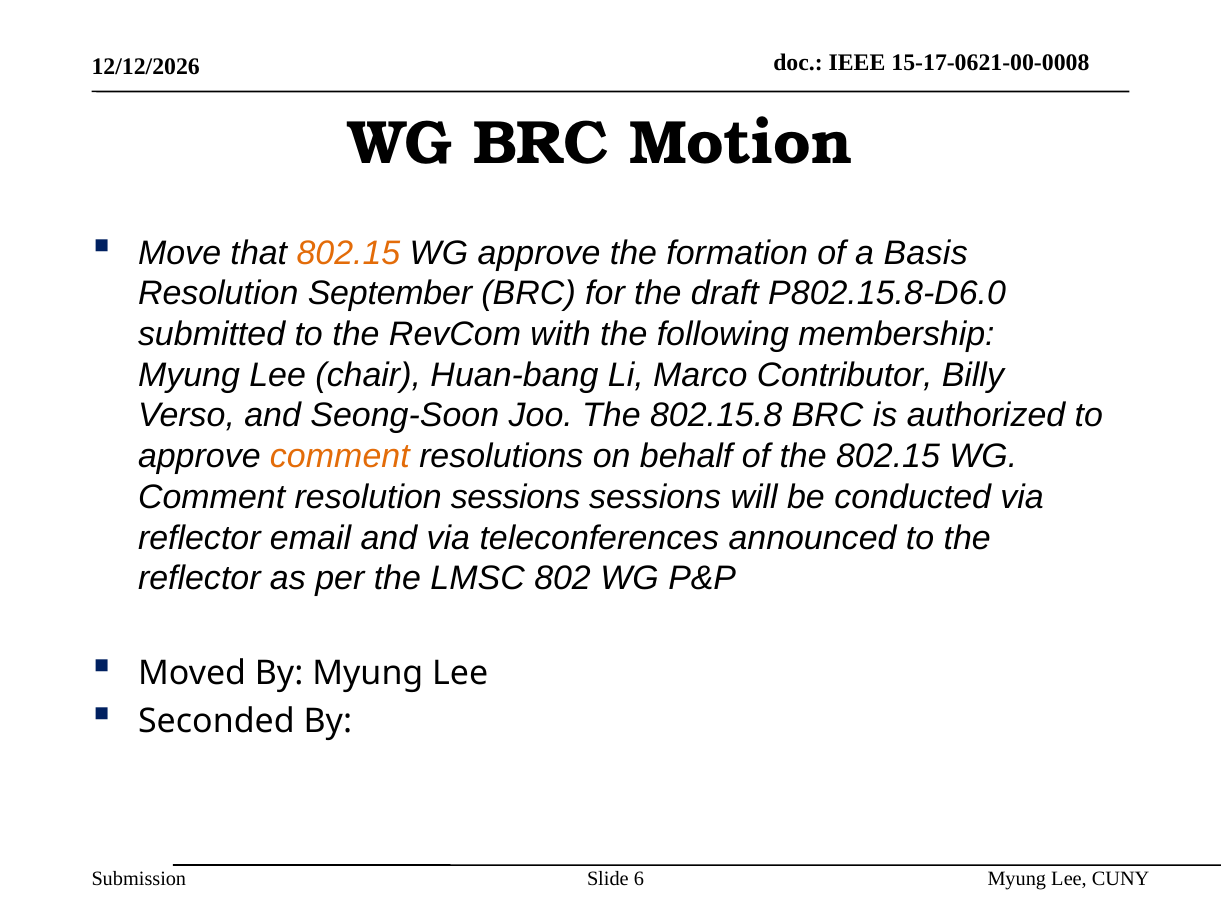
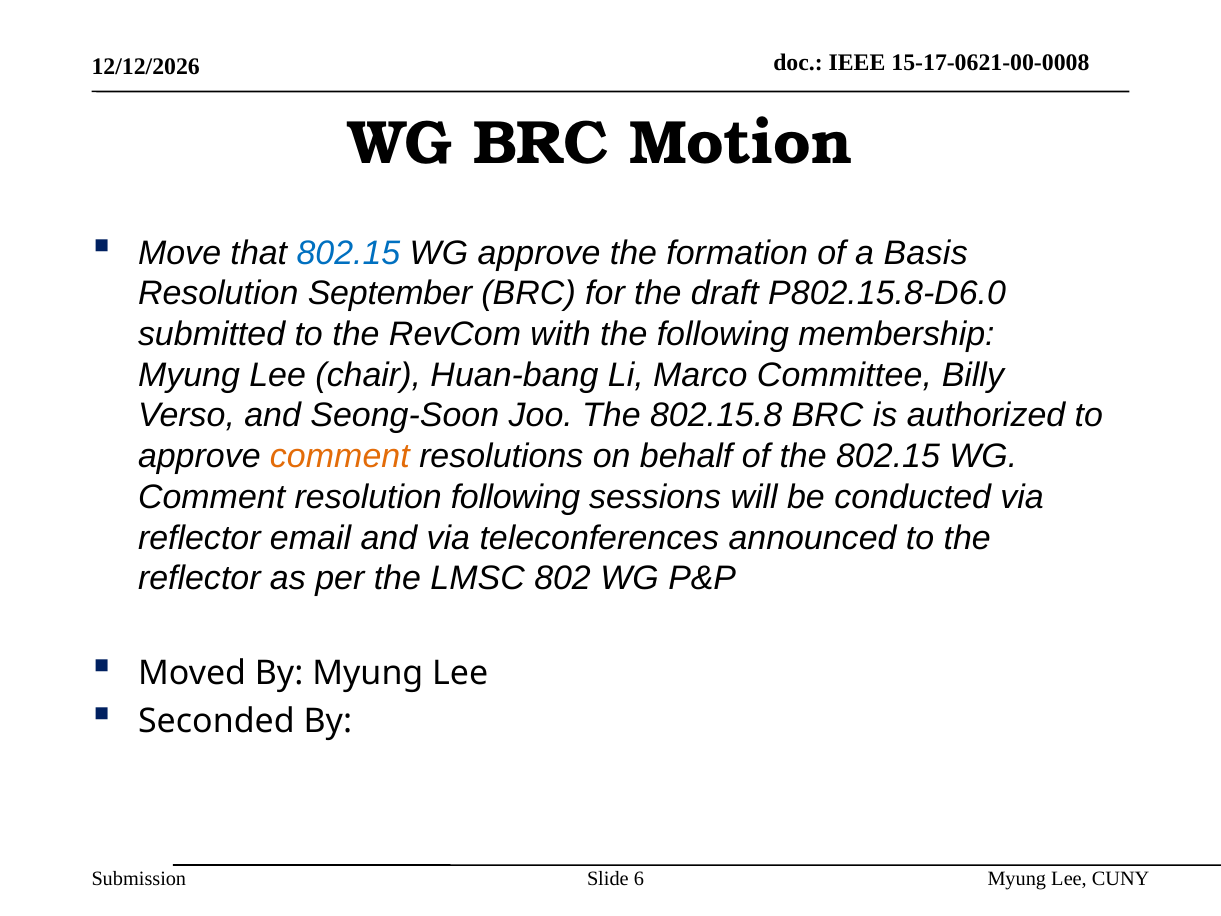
802.15 colour: orange -> blue (348, 253)
Contributor: Contributor -> Committee (845, 375)
resolution sessions: sessions -> following (516, 497)
